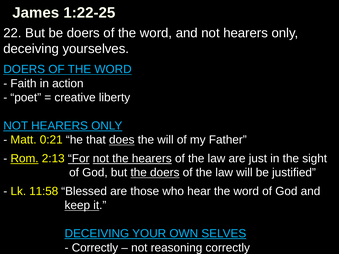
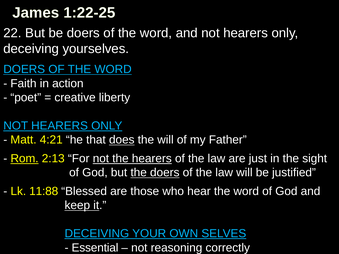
0:21: 0:21 -> 4:21 (51, 140)
For underline: present -> none (79, 159)
11:58: 11:58 -> 11:88 (44, 191)
Correctly: Correctly -> Essential (95, 248)
